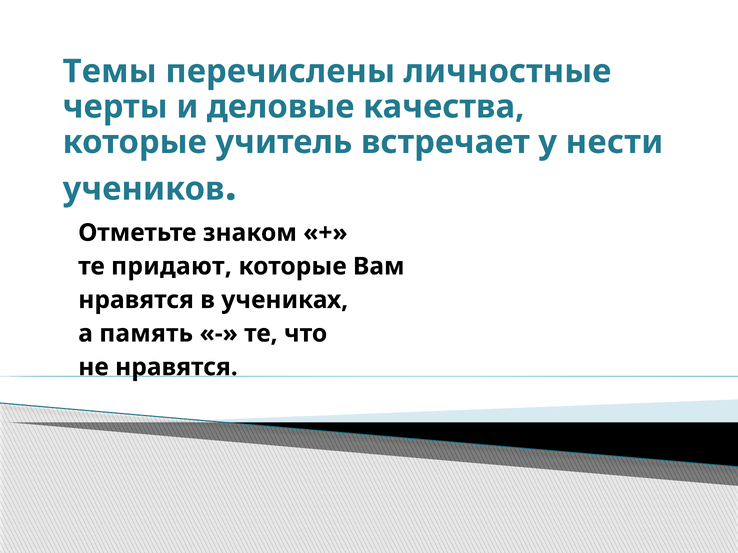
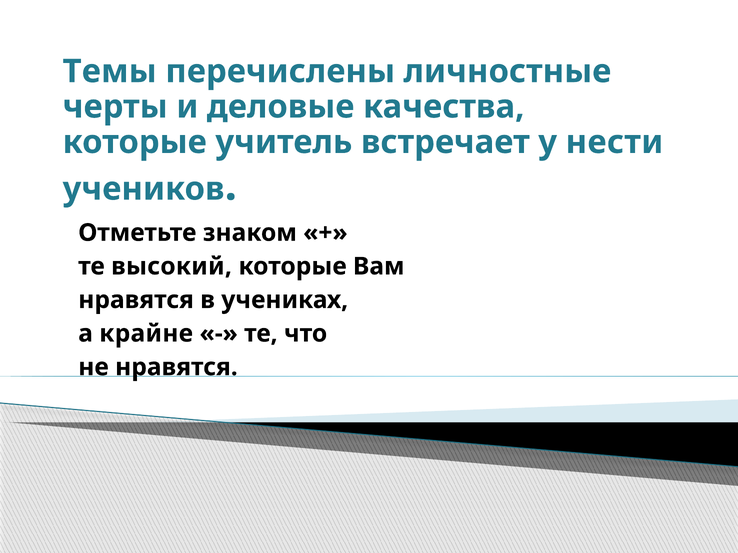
придают: придают -> высокий (171, 267)
память: память -> крайне (146, 334)
